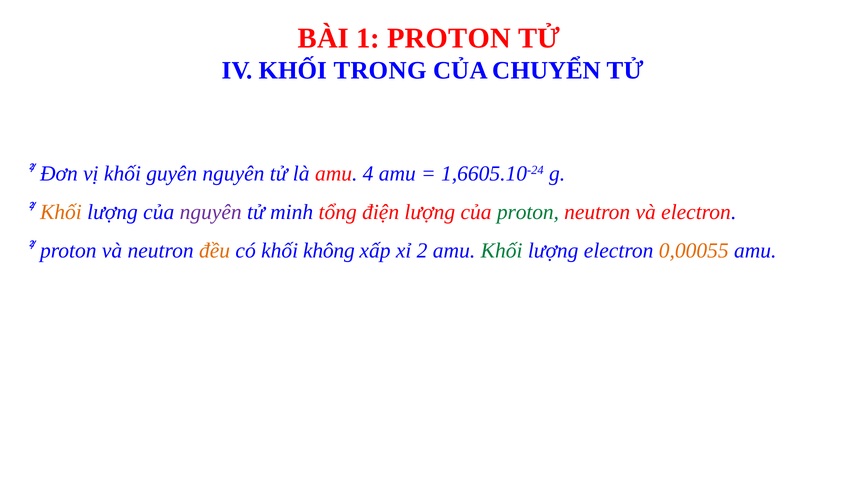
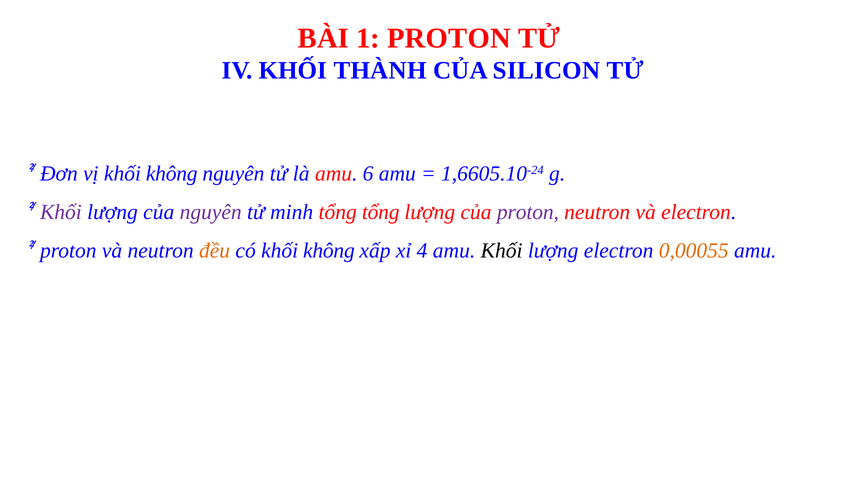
TRONG: TRONG -> THÀNH (380, 71)
CHUYỂN: CHUYỂN -> SILICON (547, 71)
vị khối guyên: guyên -> không (172, 173)
4: 4 -> 6 (368, 173)
Khối colour: orange -> purple (61, 212)
tổng điện: điện -> tổng (381, 212)
proton colour: green -> purple (528, 212)
2: 2 -> 4 (422, 251)
Khối colour: green -> black (502, 251)
